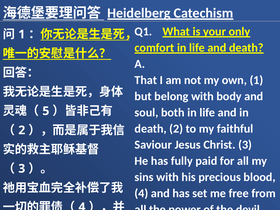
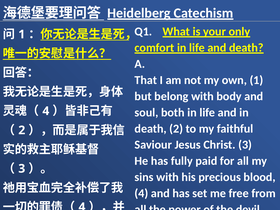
5: 5 -> 4 (46, 111)
